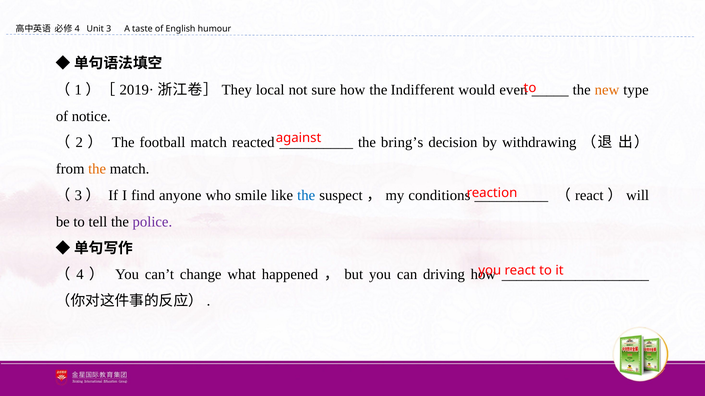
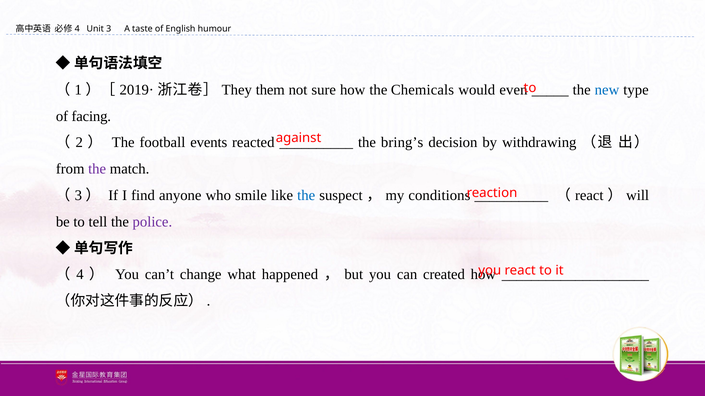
local: local -> them (270, 90)
Indifferent: Indifferent -> Chemicals (422, 90)
new colour: orange -> blue (607, 90)
notice: notice -> facing (91, 116)
football match: match -> events (209, 143)
the colour: orange -> purple (97, 169)
driving: driving -> created (444, 275)
